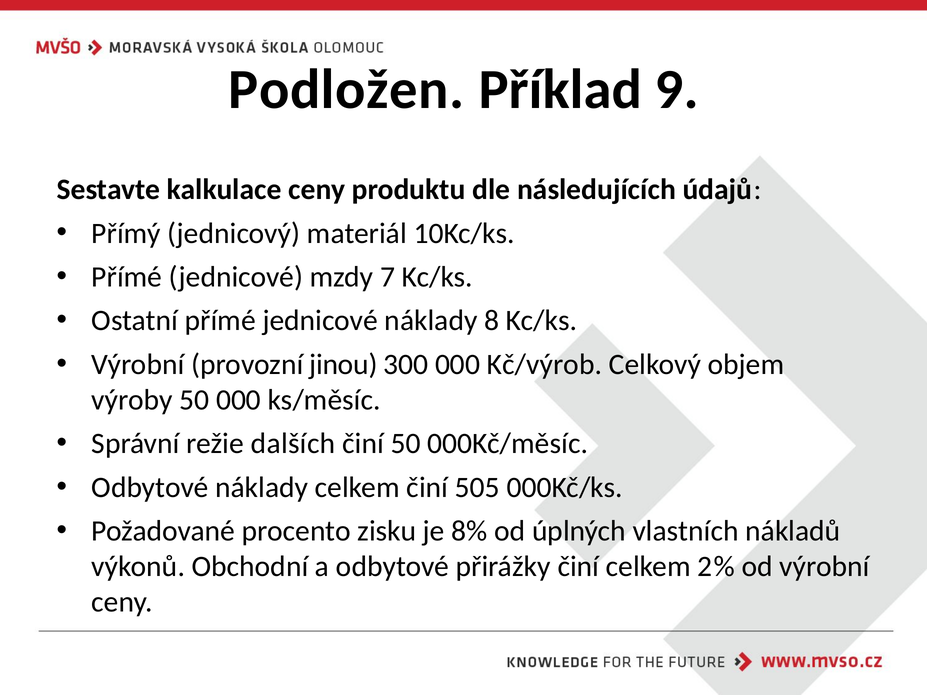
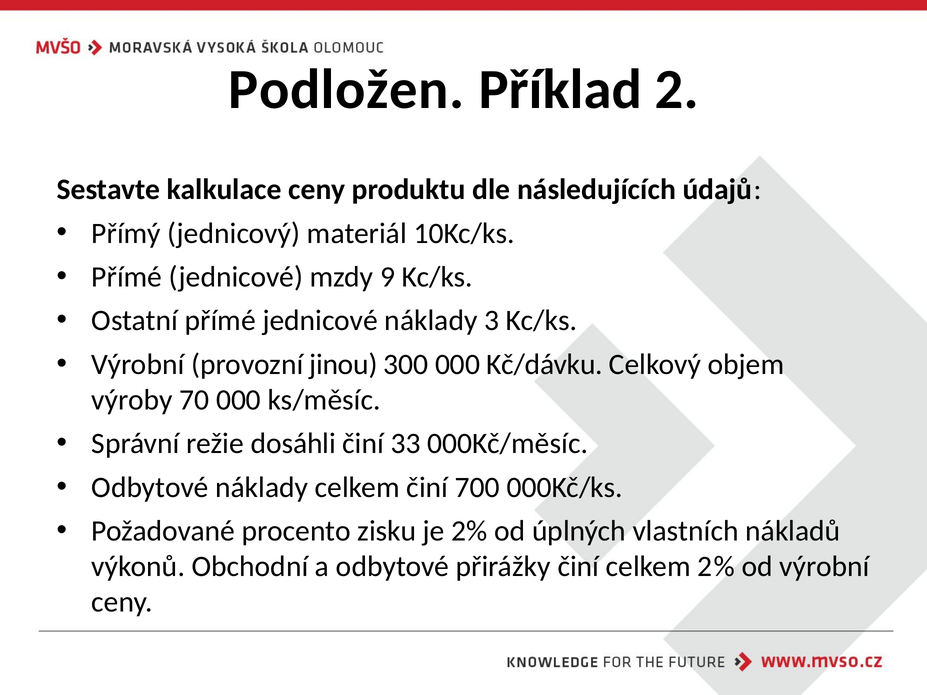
9: 9 -> 2 (677, 90)
7: 7 -> 9 (388, 277)
8: 8 -> 3 (492, 321)
Kč/výrob: Kč/výrob -> Kč/dávku (545, 365)
výroby 50: 50 -> 70 (194, 400)
dalších: dalších -> dosáhli (293, 444)
činí 50: 50 -> 33 (406, 444)
505: 505 -> 700 (477, 488)
je 8%: 8% -> 2% (469, 531)
